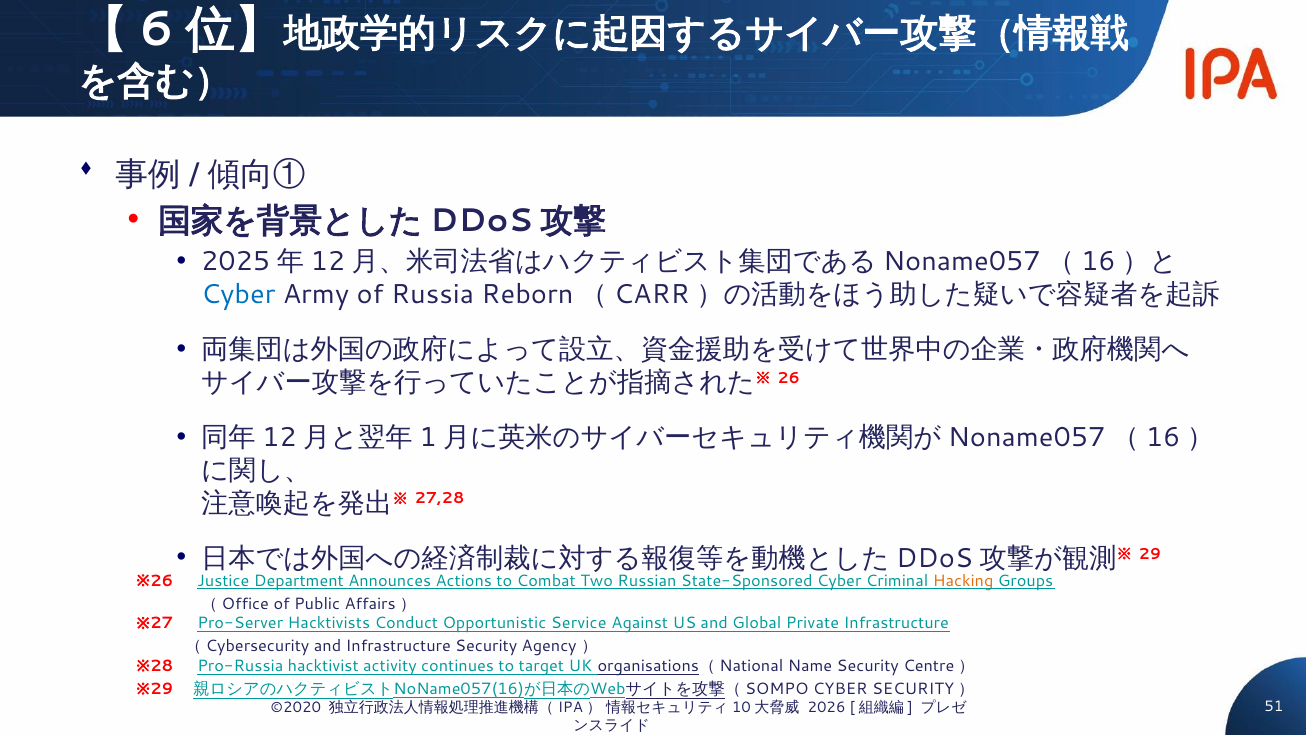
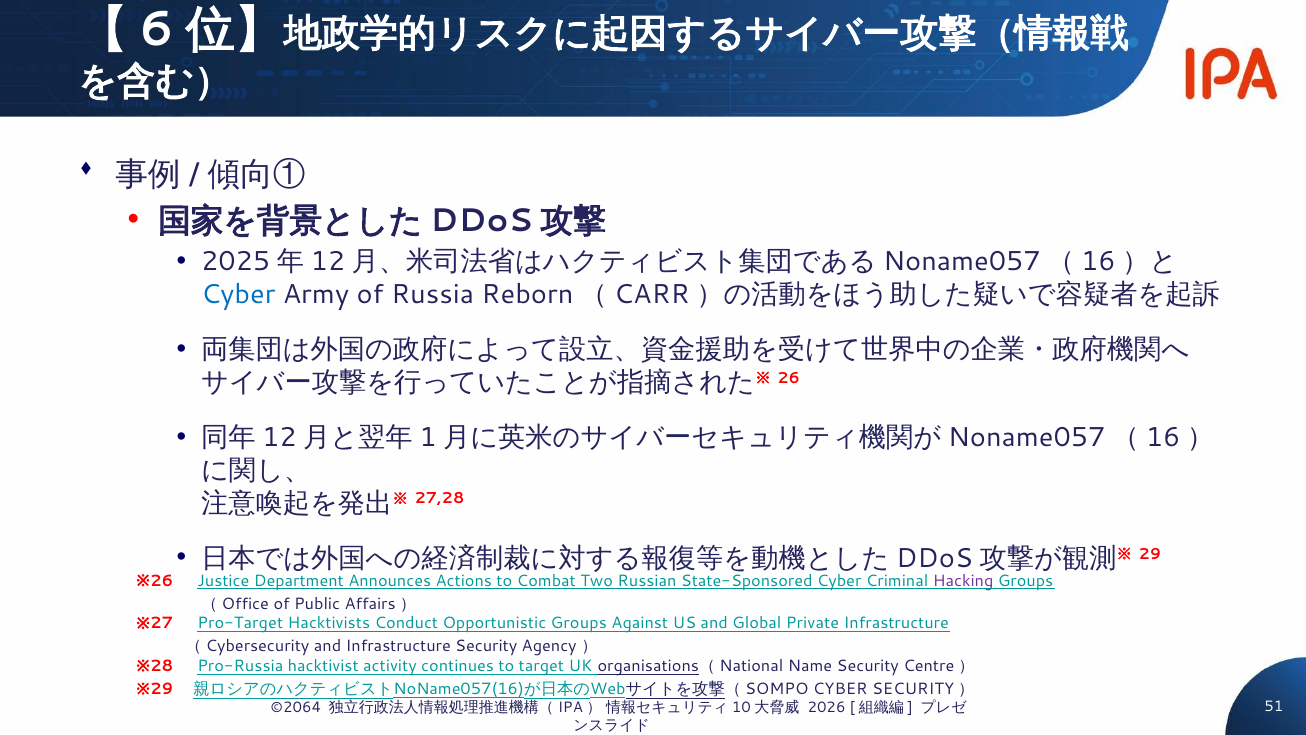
Hacking colour: orange -> purple (963, 580)
Pro-Server: Pro-Server -> Pro-Target (240, 623)
Opportunistic Service: Service -> Groups (579, 623)
©2020: ©2020 -> ©2064 (296, 707)
